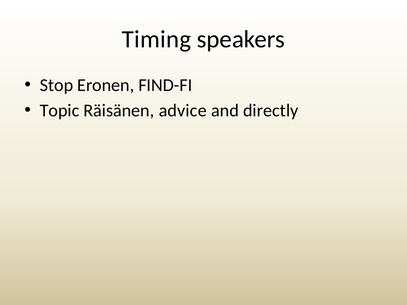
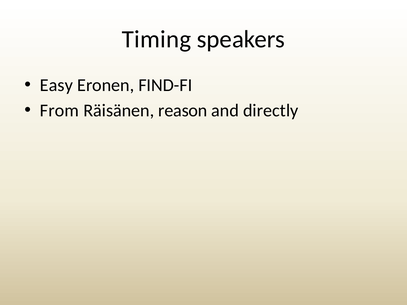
Stop: Stop -> Easy (56, 85)
Topic: Topic -> From (59, 111)
advice: advice -> reason (183, 111)
